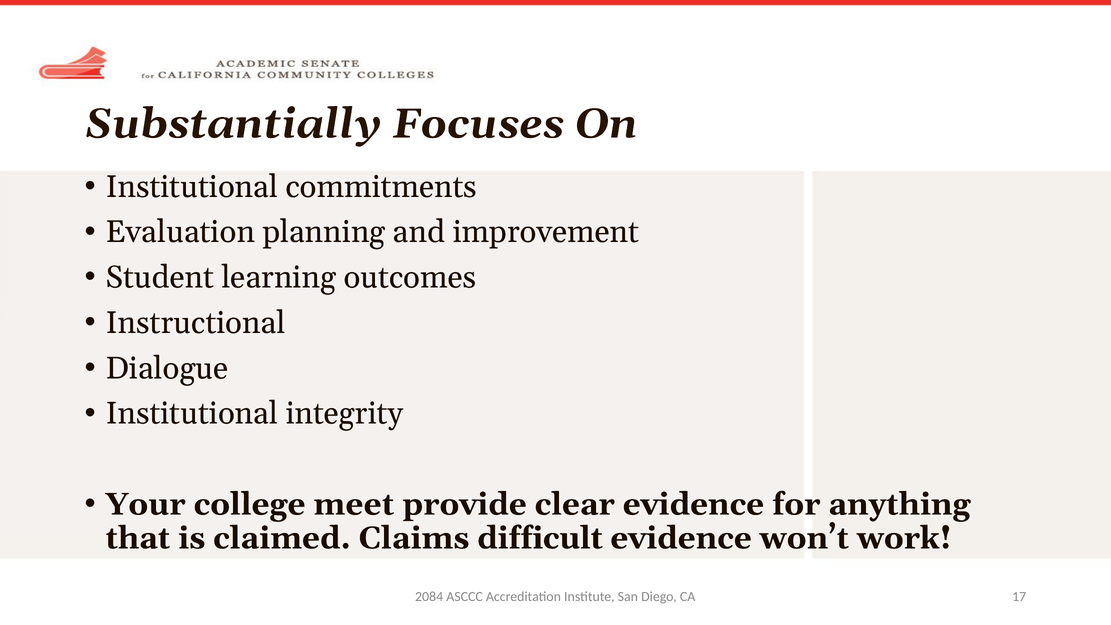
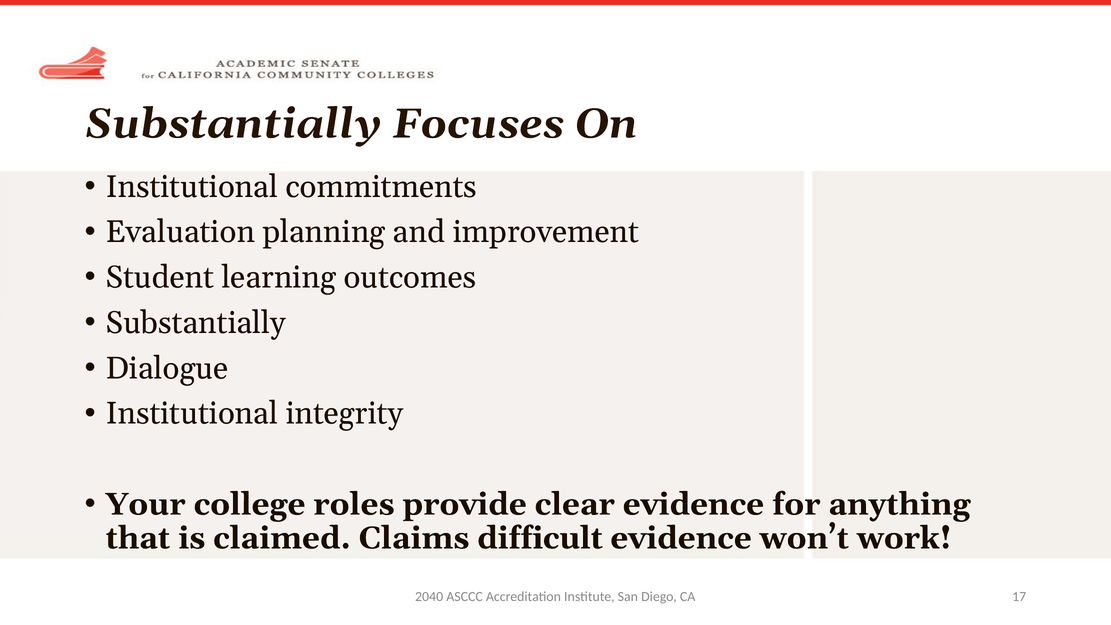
Instructional: Instructional -> Substantially (196, 323)
meet: meet -> roles (354, 504)
2084: 2084 -> 2040 (429, 597)
